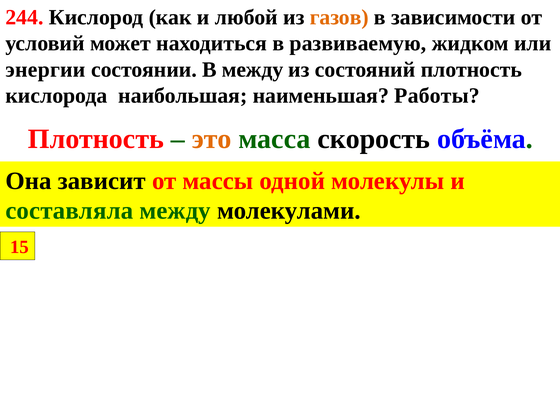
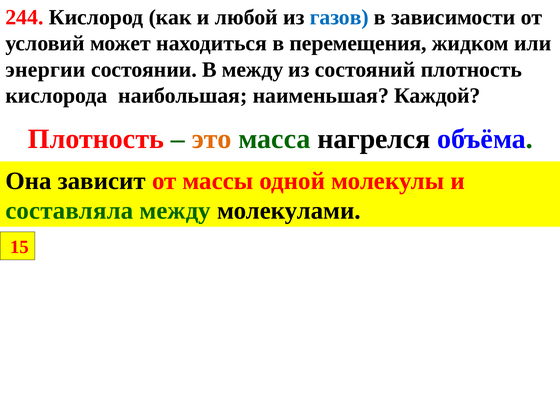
газов colour: orange -> blue (339, 17)
развиваемую: развиваемую -> перемещения (358, 43)
Работы: Работы -> Каждой (437, 96)
скорость: скорость -> нагрелся (374, 139)
